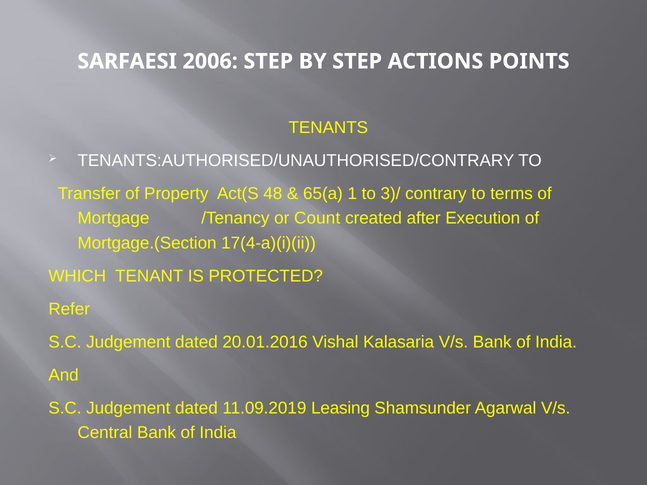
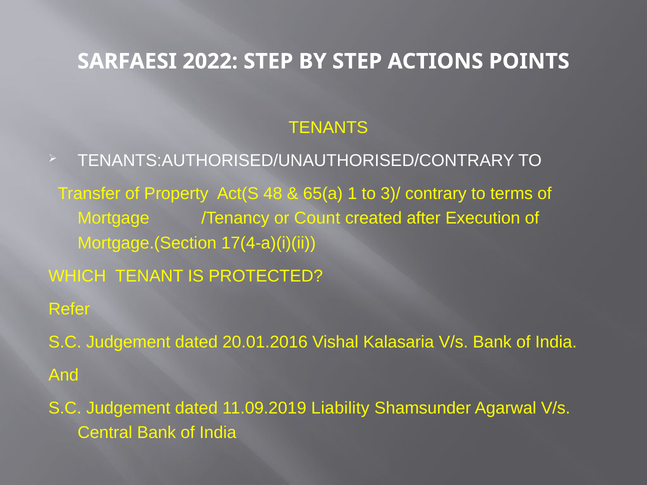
2006: 2006 -> 2022 (210, 61)
Leasing: Leasing -> Liability (340, 408)
